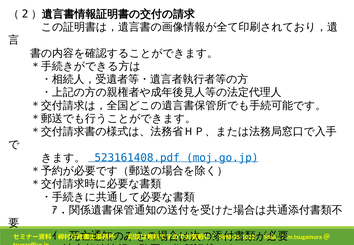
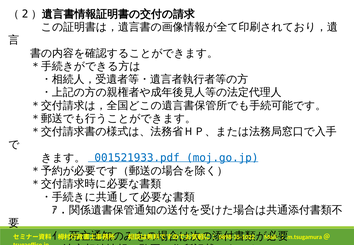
523161408.pdf: 523161408.pdf -> 001521933.pdf (137, 158)
